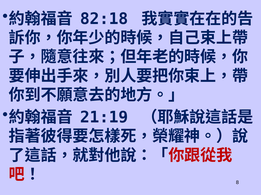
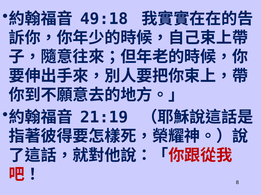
82:18: 82:18 -> 49:18 (104, 19)
